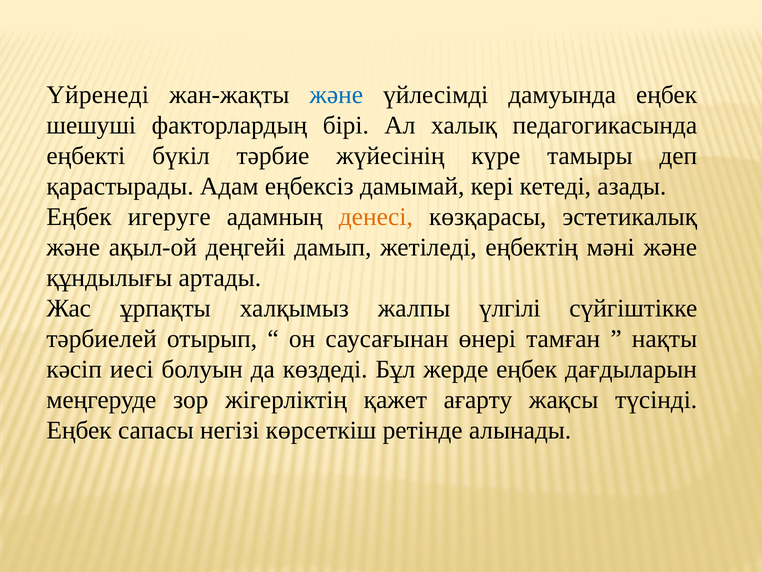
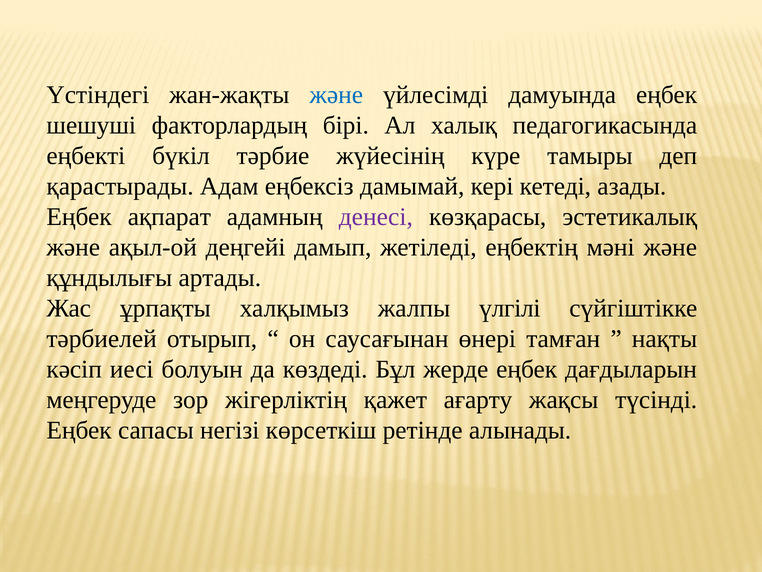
Үйренеді: Үйренеді -> Үстiндегi (98, 95)
игеруге: игеруге -> ақпарат (169, 217)
денесі colour: orange -> purple (376, 217)
